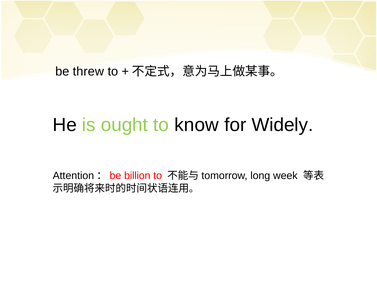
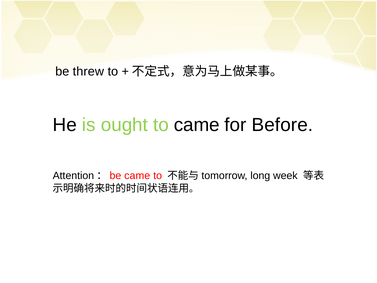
to know: know -> came (197, 125)
Widely: Widely -> Before (282, 125)
Attention：be billion: billion -> came (137, 176)
